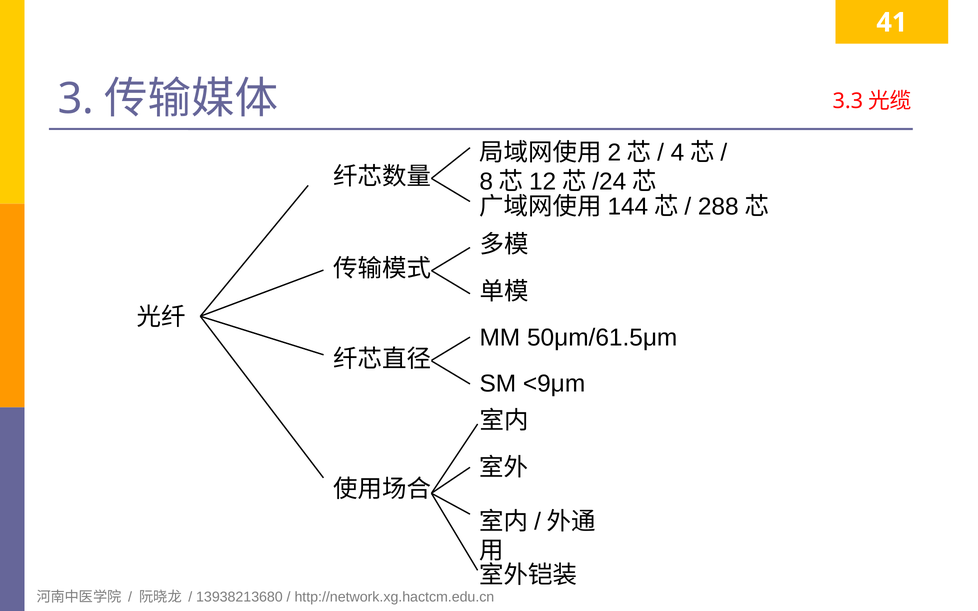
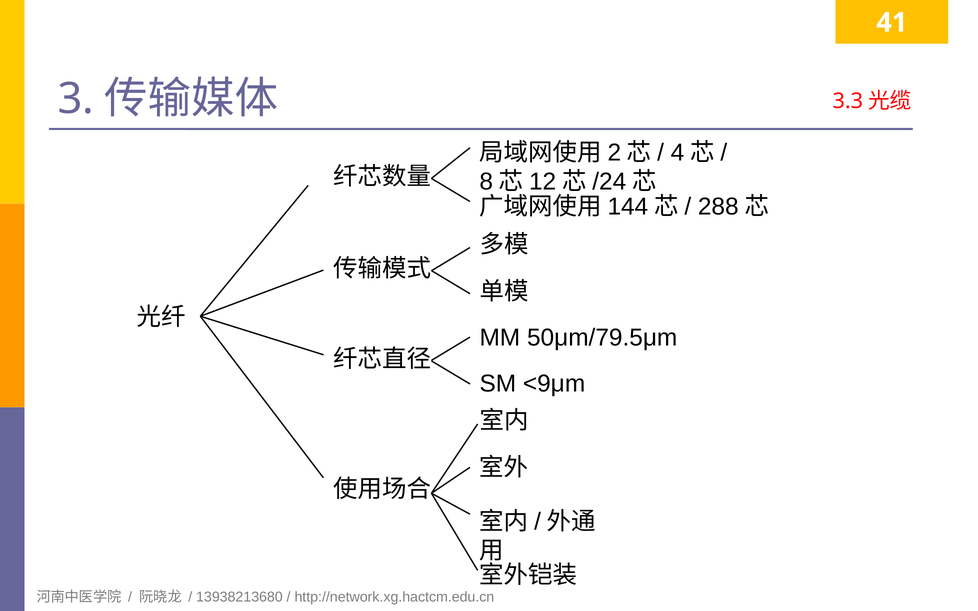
50μm/61.5μm: 50μm/61.5μm -> 50μm/79.5μm (602, 338)
